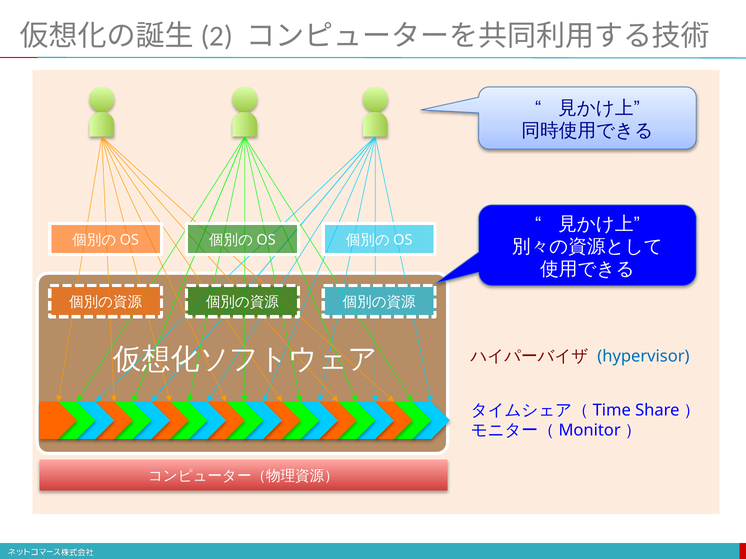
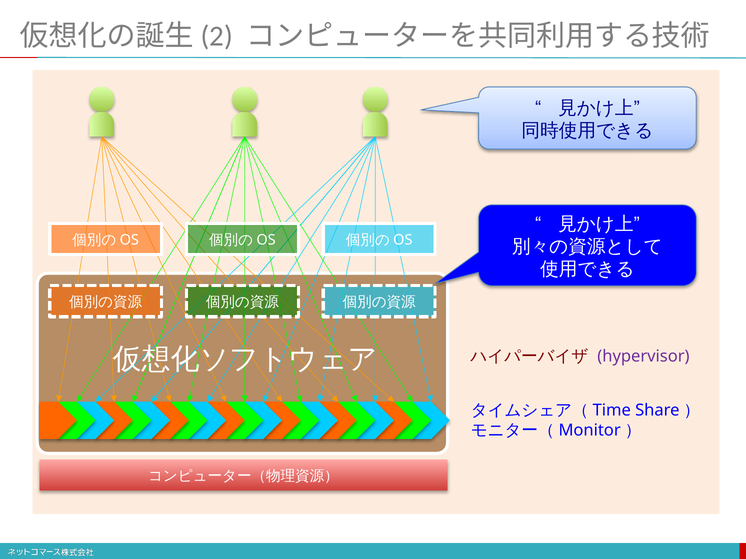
hypervisor colour: blue -> purple (643, 357)
